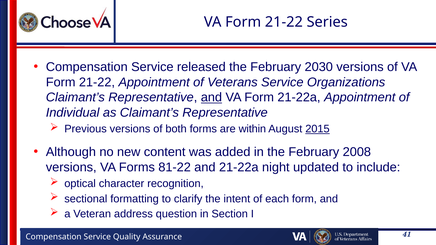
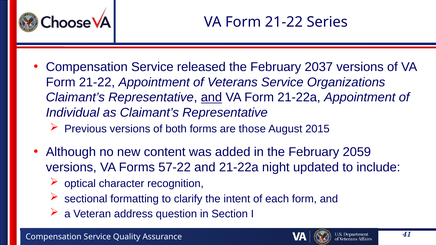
2030: 2030 -> 2037 (319, 67)
within: within -> those (252, 129)
2015 underline: present -> none (317, 129)
2008: 2008 -> 2059 (357, 152)
81-22: 81-22 -> 57-22 (175, 168)
